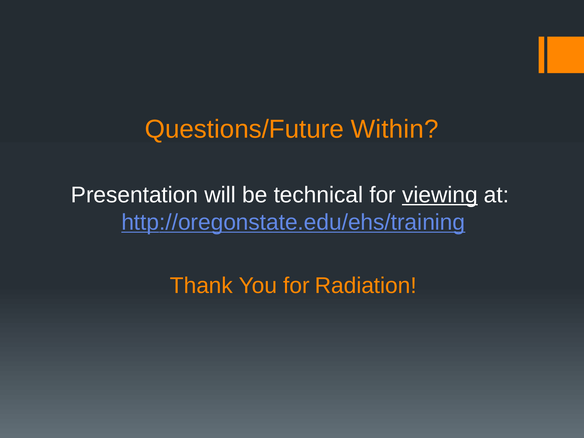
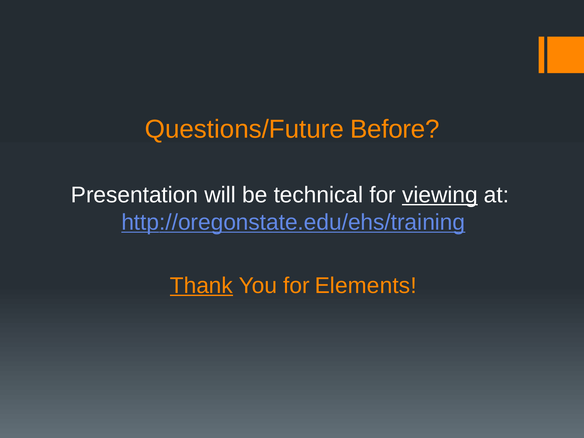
Within: Within -> Before (395, 129)
Thank underline: none -> present (201, 286)
Radiation: Radiation -> Elements (366, 286)
